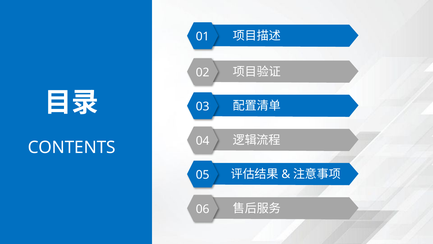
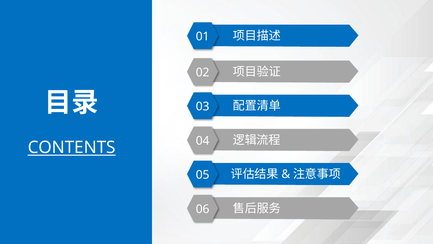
CONTENTS underline: none -> present (72, 147)
